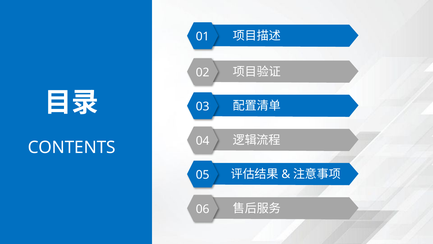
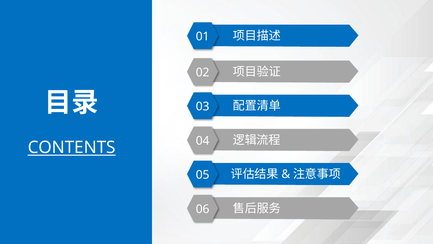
CONTENTS underline: none -> present (72, 147)
